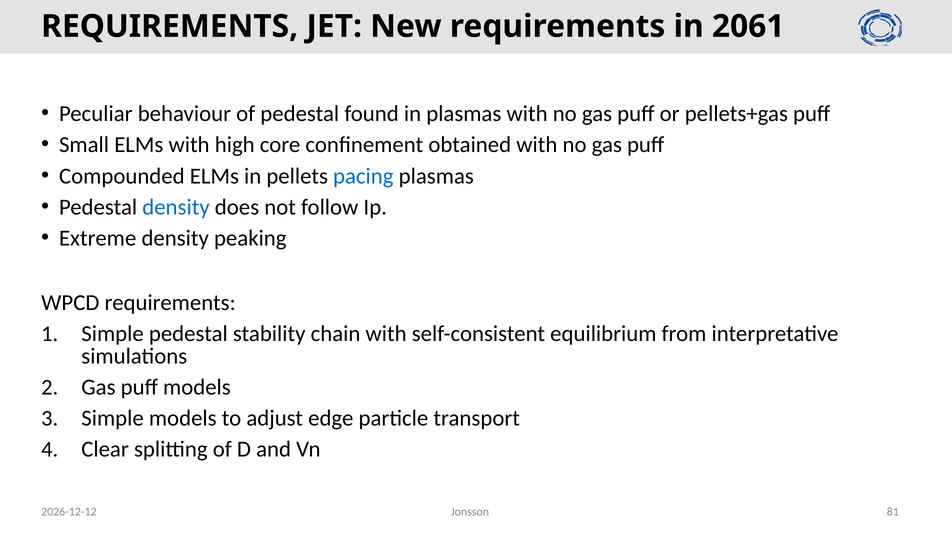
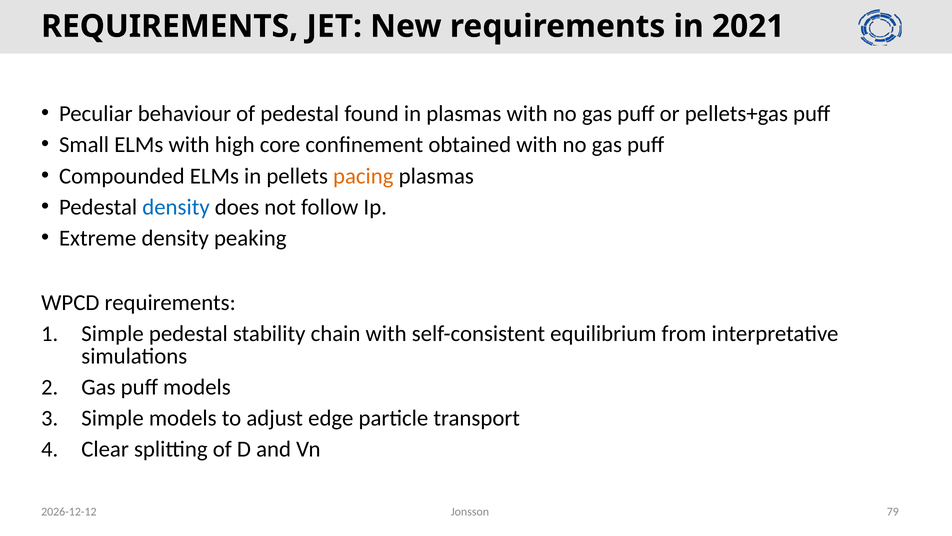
2061: 2061 -> 2021 (748, 26)
pacing colour: blue -> orange (363, 176)
81: 81 -> 79 (893, 511)
